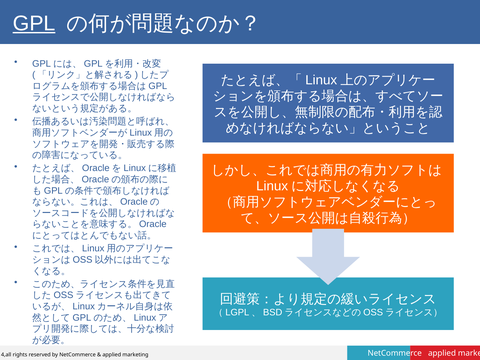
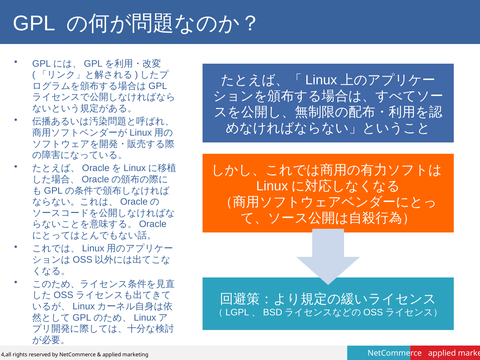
GPL underline: present -> none (34, 23)
